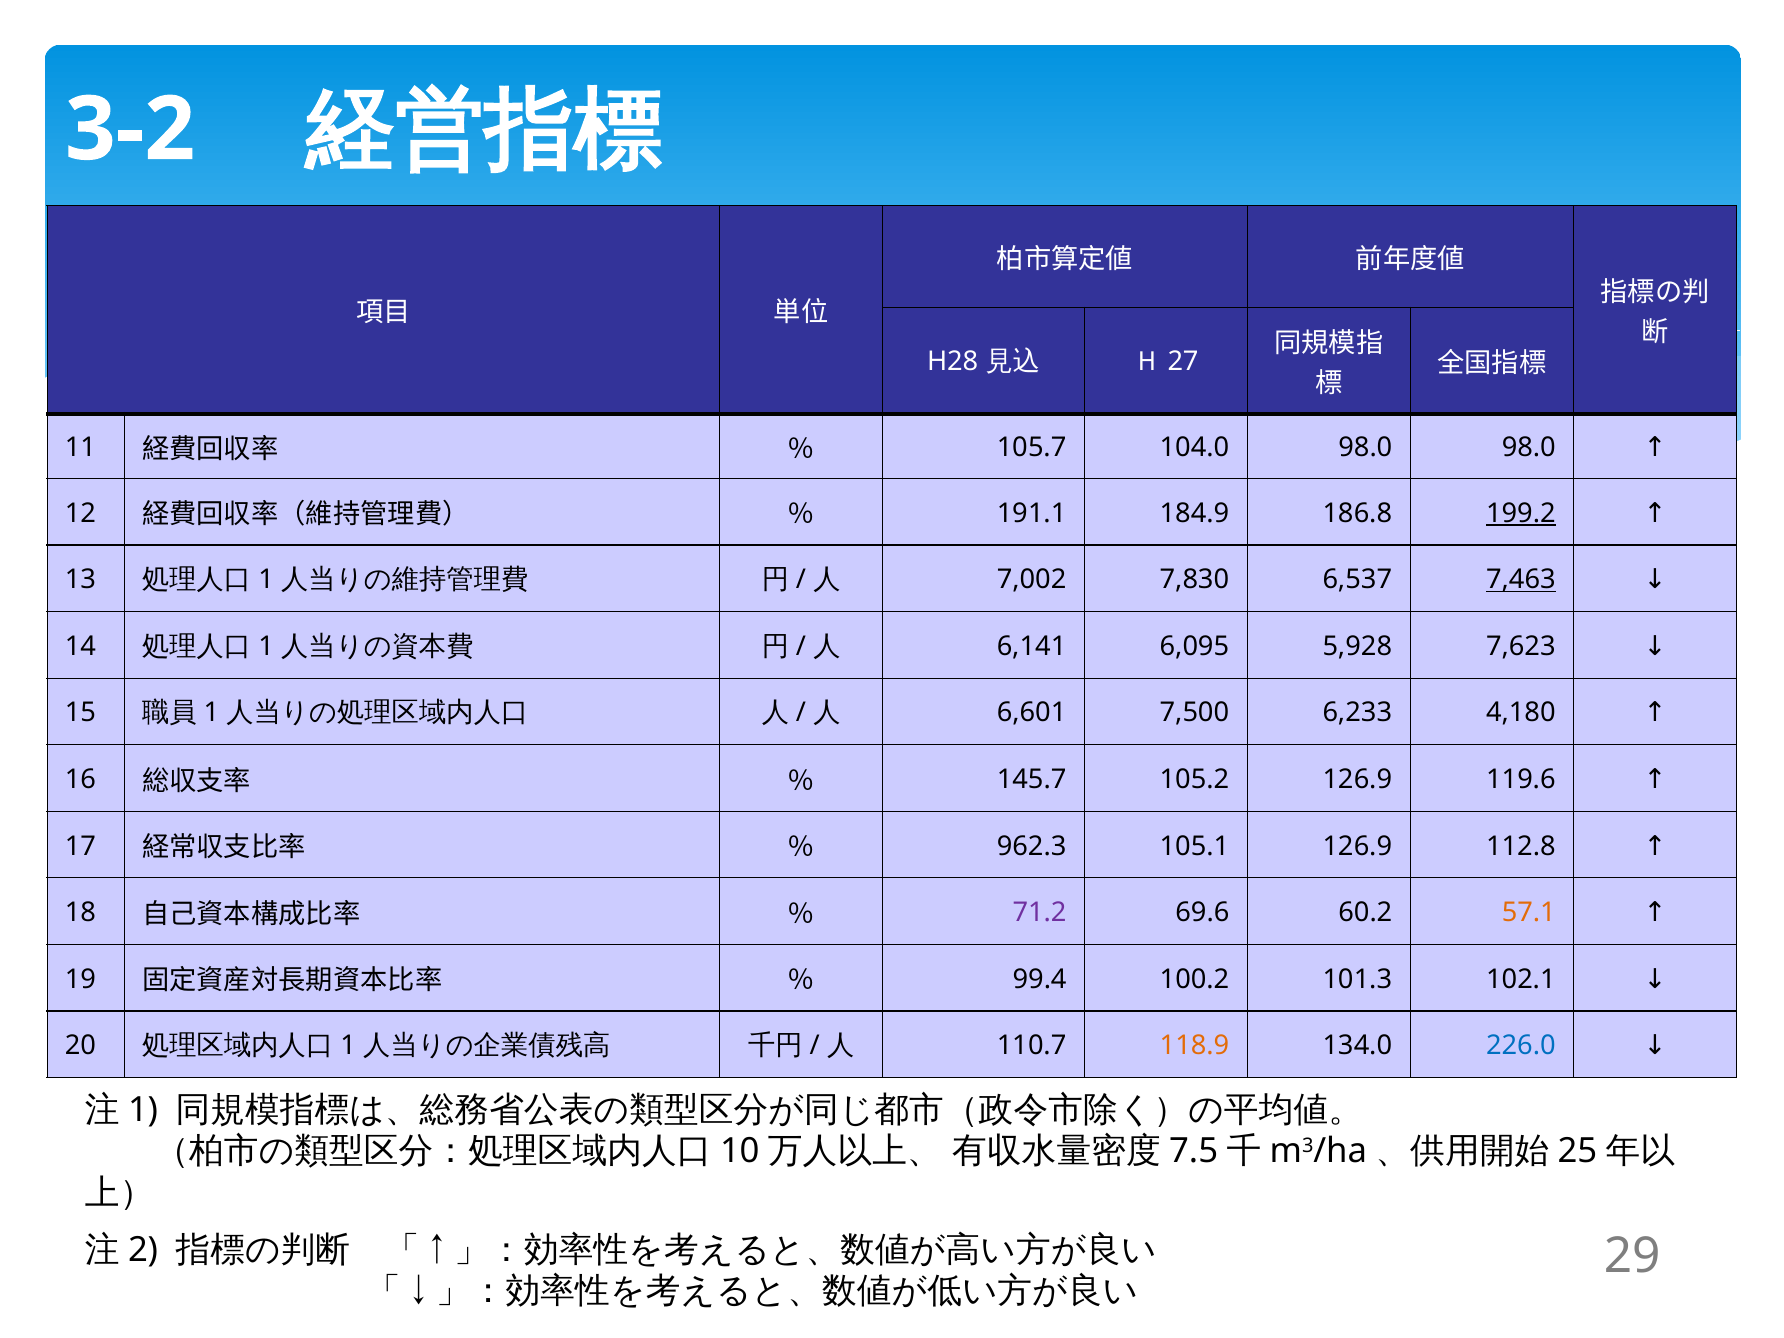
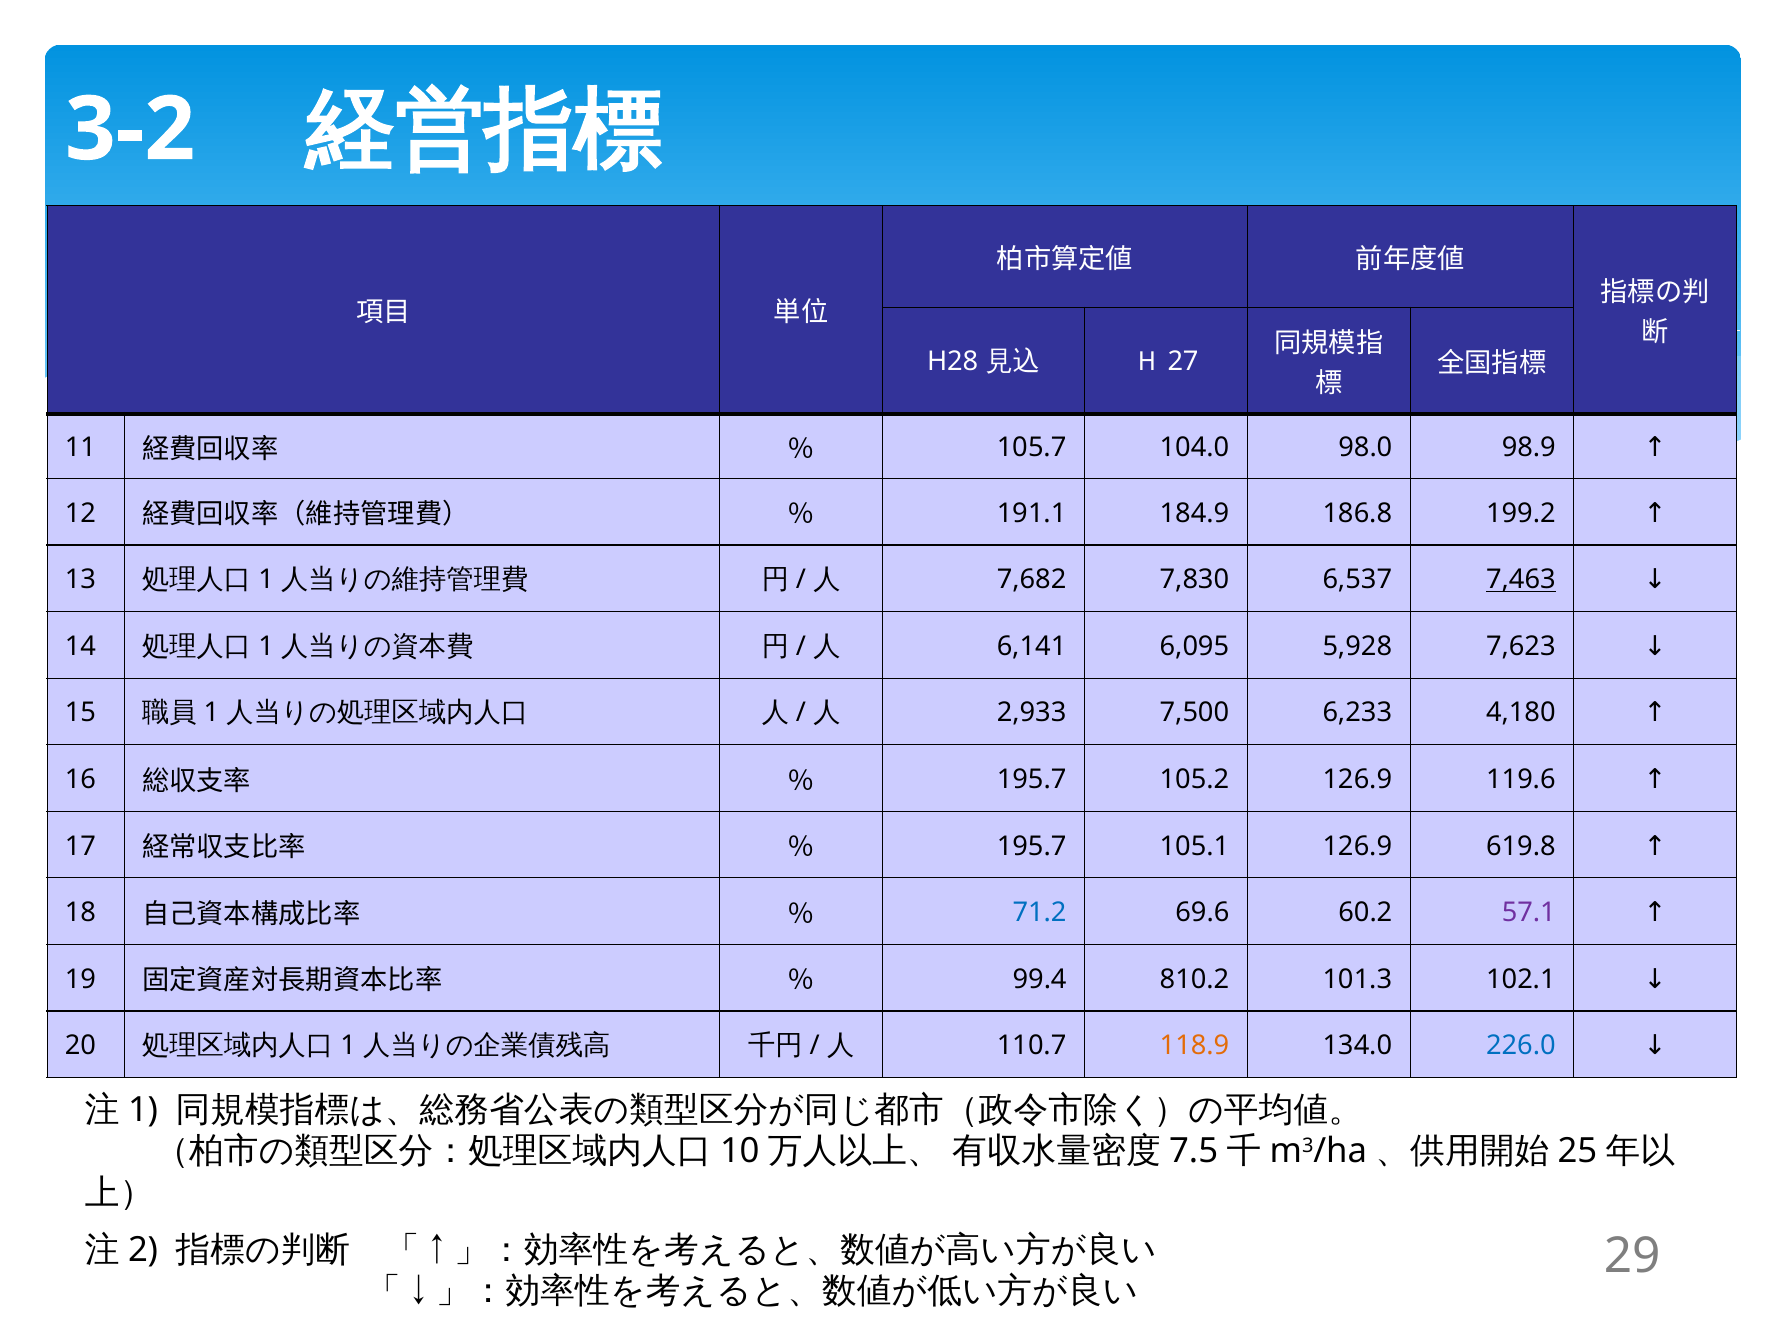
98.0 98.0: 98.0 -> 98.9 (1529, 448)
199.2 underline: present -> none (1521, 513)
7,002: 7,002 -> 7,682 (1032, 580)
6,601: 6,601 -> 2,933 (1032, 713)
145.7: 145.7 -> 195.7 (1032, 780)
962.3: 962.3 -> 195.7 (1032, 846)
112.8: 112.8 -> 619.8 (1521, 846)
71.2 colour: purple -> blue (1040, 913)
57.1 colour: orange -> purple (1529, 913)
100.2: 100.2 -> 810.2 (1194, 979)
